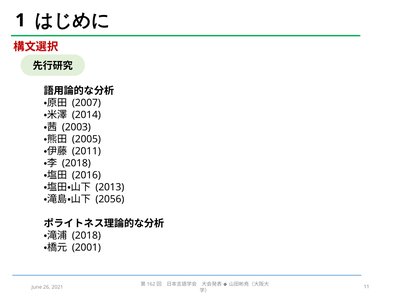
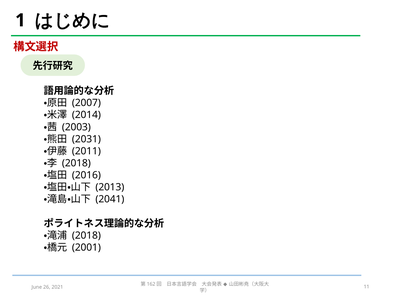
2005: 2005 -> 2031 (86, 139)
2056: 2056 -> 2041 (110, 199)
